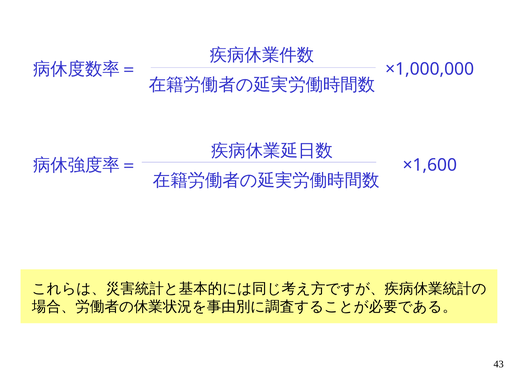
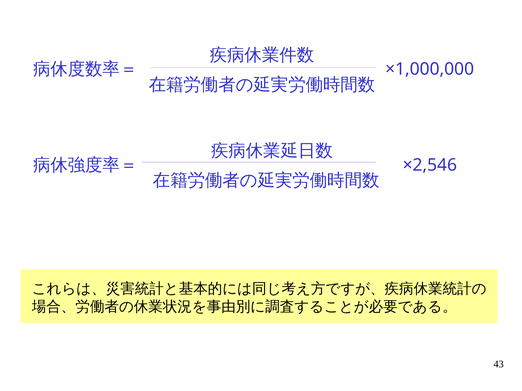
×1,600: ×1,600 -> ×2,546 (430, 165)
